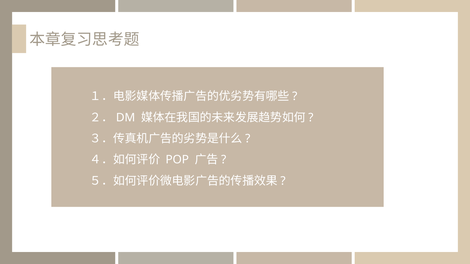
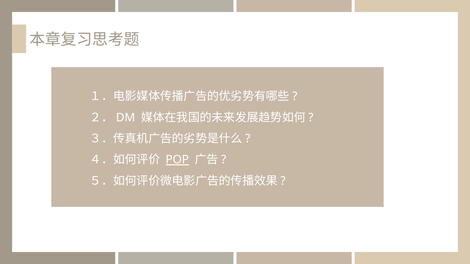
POP underline: none -> present (177, 160)
